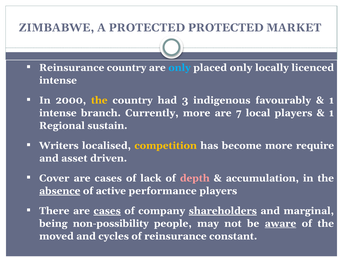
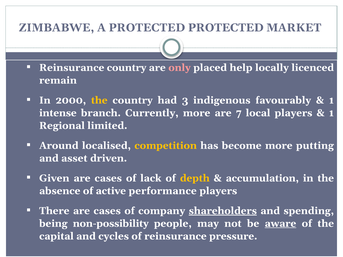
only colour: light blue -> pink (180, 68)
placed only: only -> help (241, 68)
intense: intense -> remain (58, 80)
sustain: sustain -> limited (107, 126)
Writers: Writers -> Around (59, 146)
require: require -> putting (315, 146)
Cover: Cover -> Given (54, 178)
depth colour: pink -> yellow (195, 178)
absence underline: present -> none (60, 191)
cases underline: present -> none (107, 211)
marginal: marginal -> spending (309, 211)
moved: moved -> capital (56, 236)
constant: constant -> pressure (233, 236)
